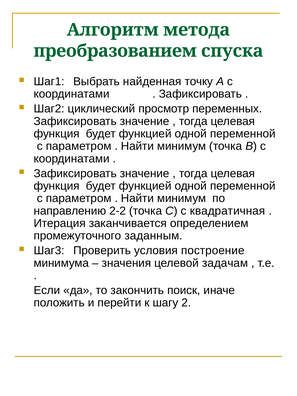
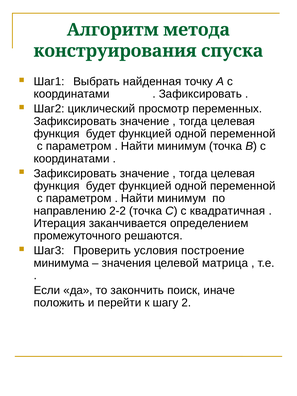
преобразованием: преобразованием -> конструирования (115, 51)
заданным: заданным -> решаются (154, 236)
задачам: задачам -> матрица (225, 263)
